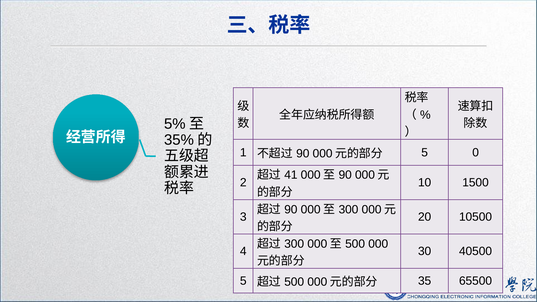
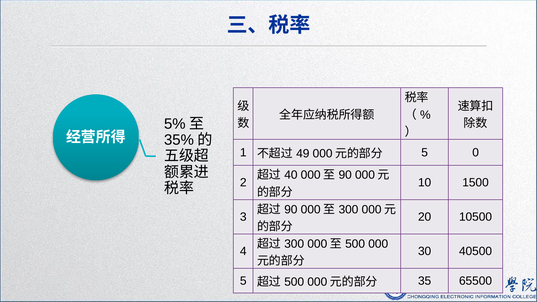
90: 90 -> 49 (303, 154)
41: 41 -> 40 (291, 175)
